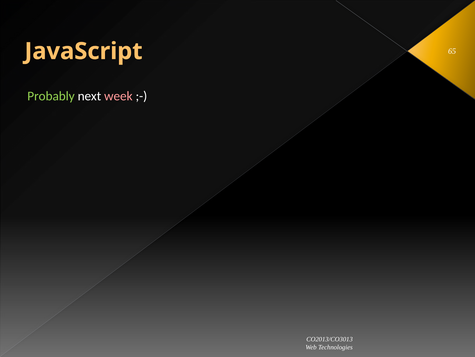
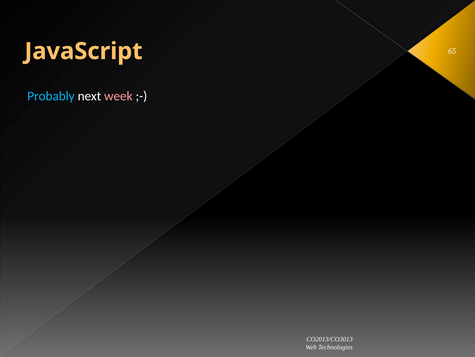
Probably colour: light green -> light blue (51, 96)
